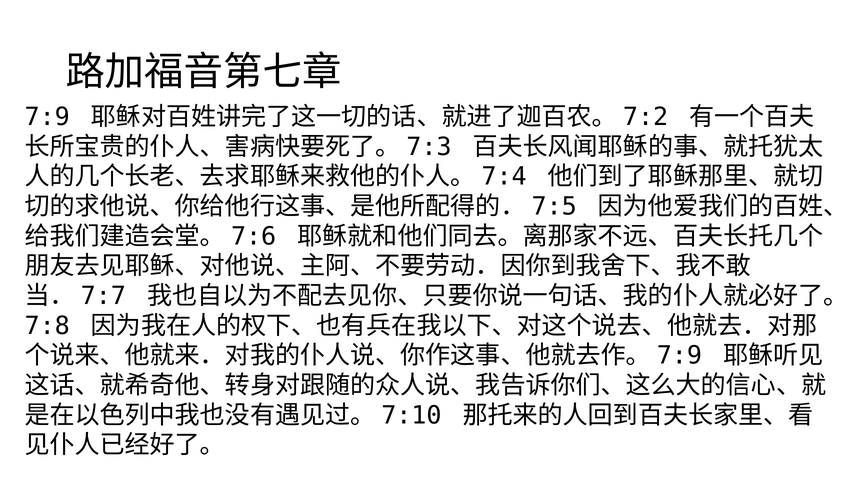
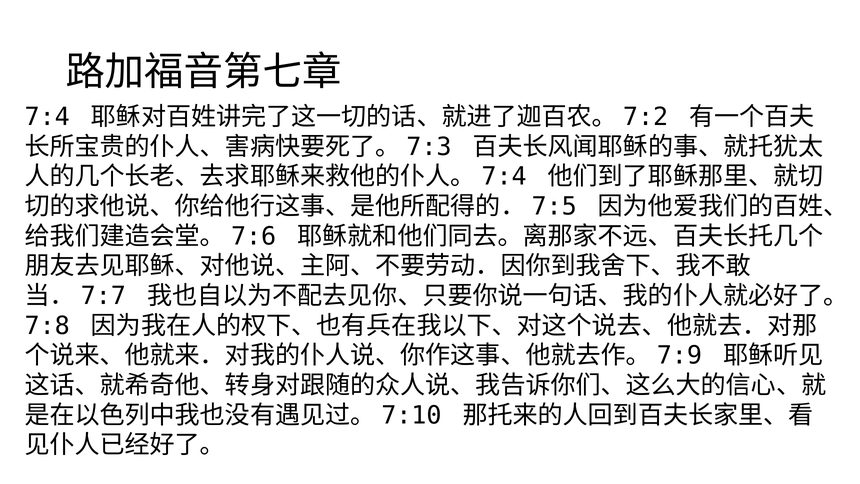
7:9: 7:9 -> 7:4 (47, 117)
